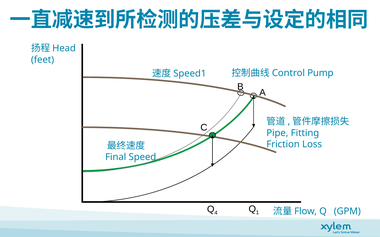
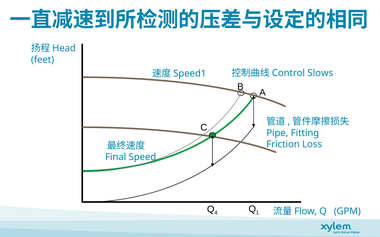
Pump: Pump -> Slows (320, 73)
